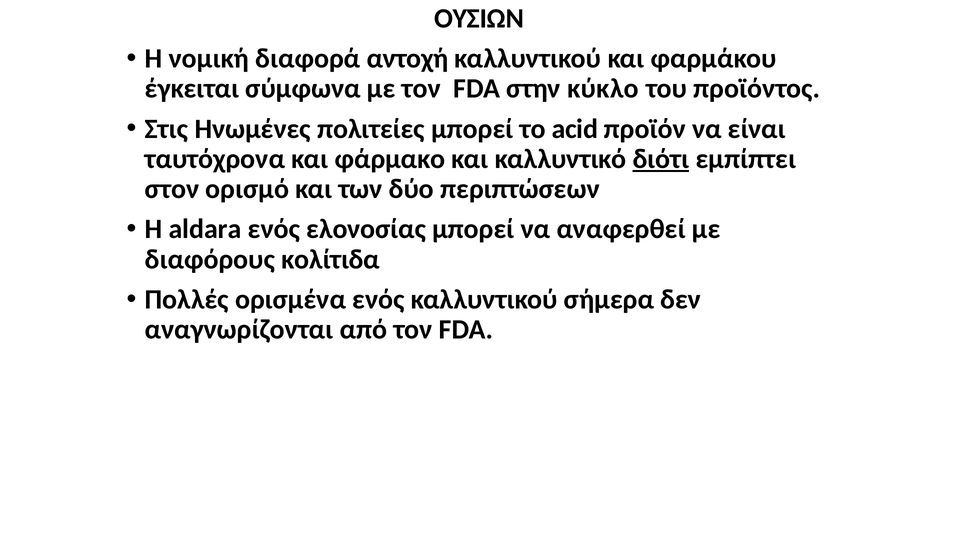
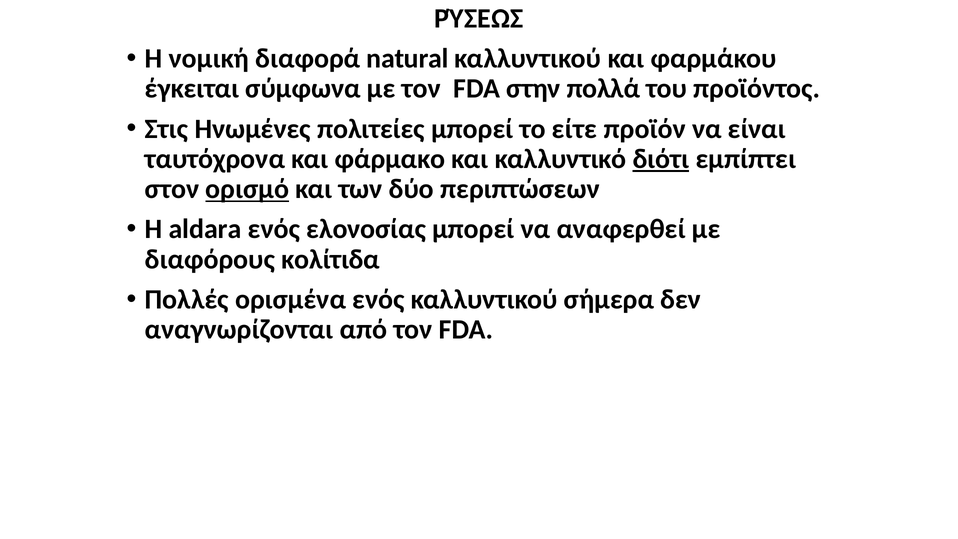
ΟΥΣΙΩΝ: ΟΥΣΙΩΝ -> ΡΎΣΕΩΣ (479, 18)
αντοχή: αντοχή -> natural (408, 59)
κύκλο: κύκλο -> πολλά (603, 89)
acid: acid -> είτε (574, 129)
ορισμό underline: none -> present (247, 189)
